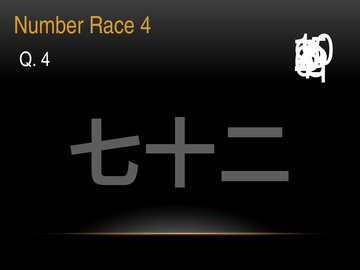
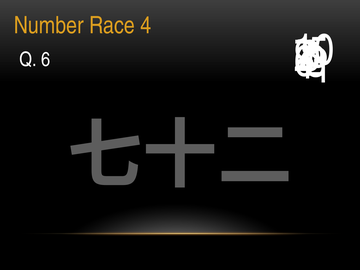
Q 4: 4 -> 6 (46, 59)
